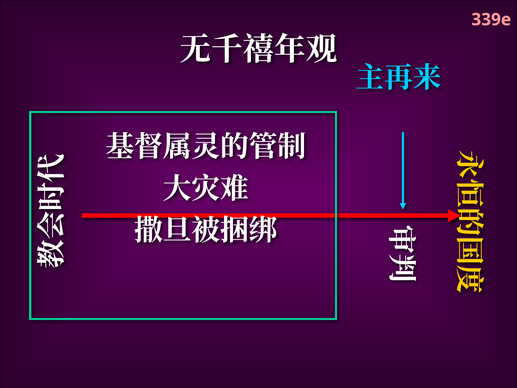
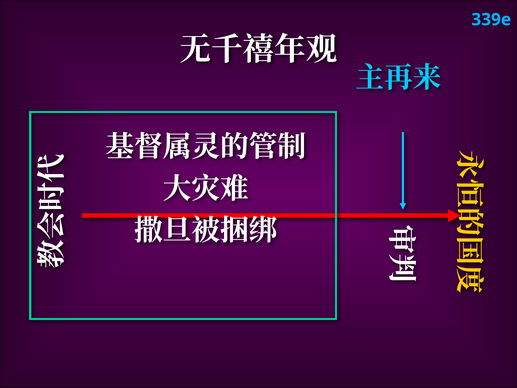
339e colour: pink -> light blue (491, 20)
